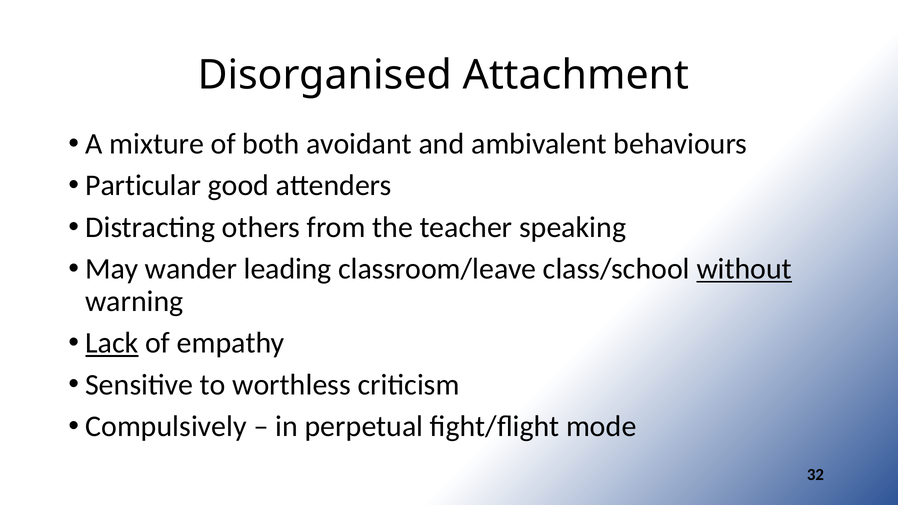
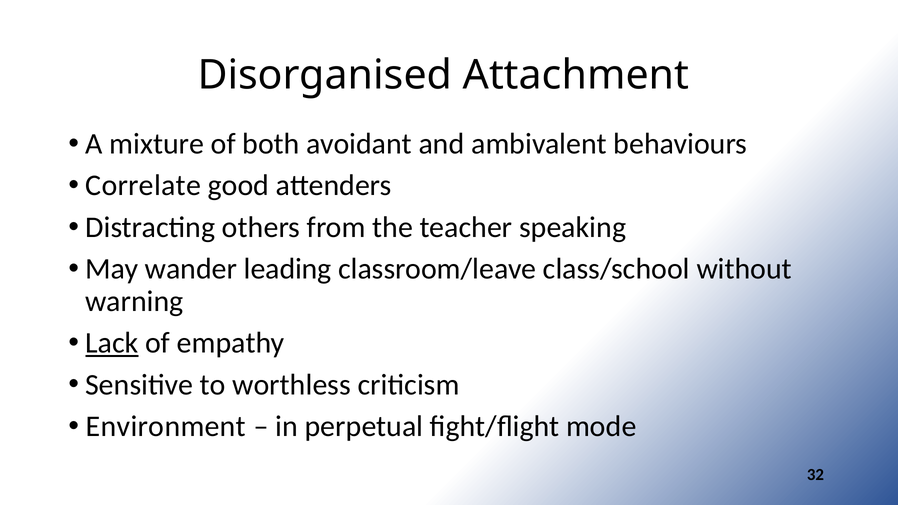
Particular: Particular -> Correlate (143, 186)
without underline: present -> none (744, 269)
Compulsively: Compulsively -> Environment (166, 426)
